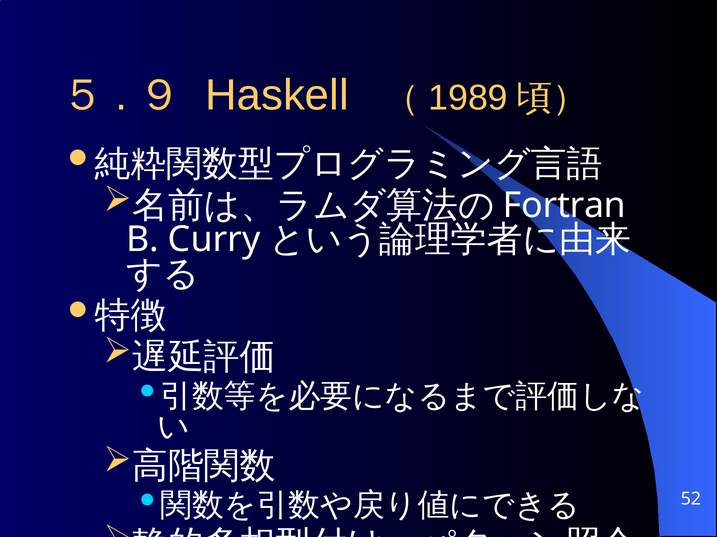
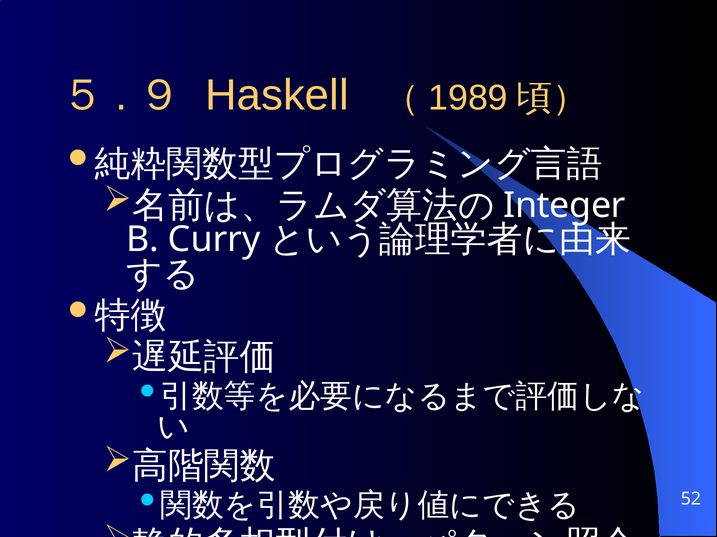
Fortran: Fortran -> Integer (564, 206)
